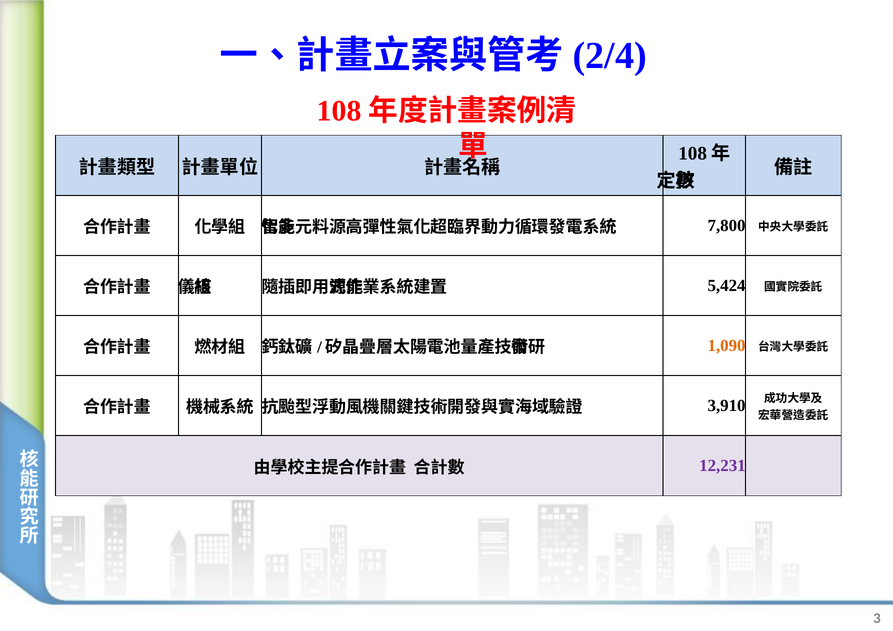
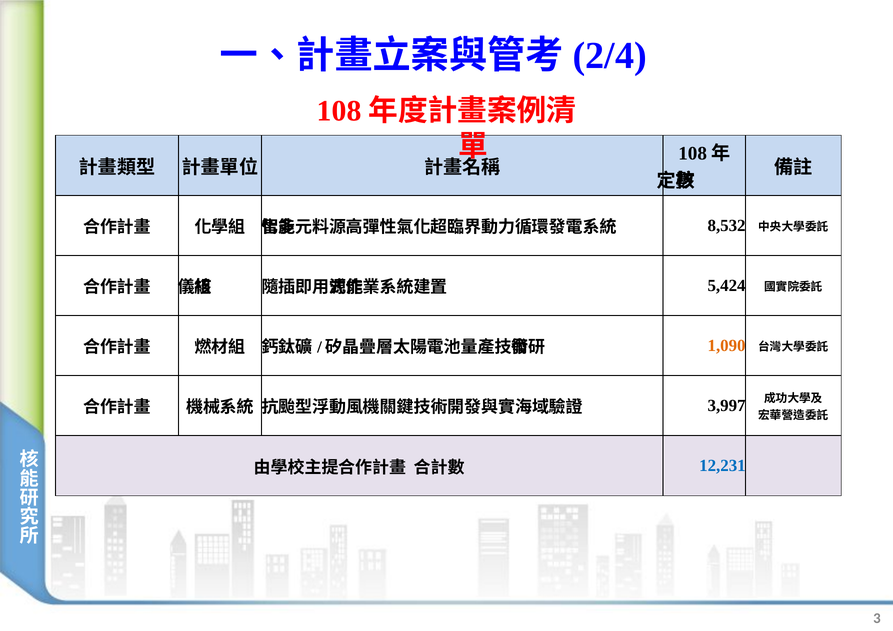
7,800: 7,800 -> 8,532 (727, 226)
3,910: 3,910 -> 3,997 (727, 406)
12,231 colour: purple -> blue (722, 466)
